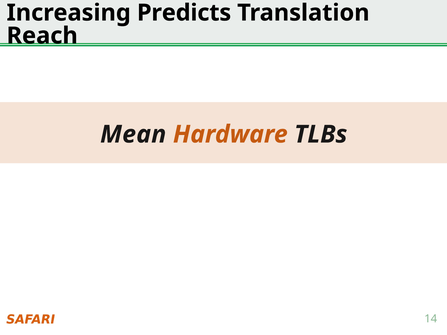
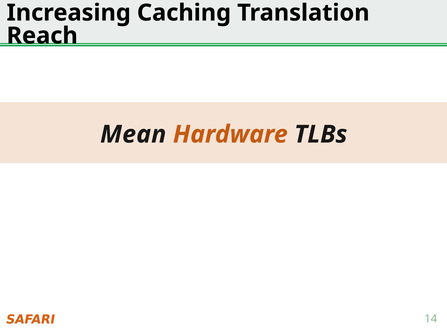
Predicts: Predicts -> Caching (184, 13)
